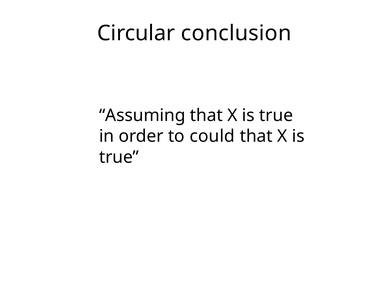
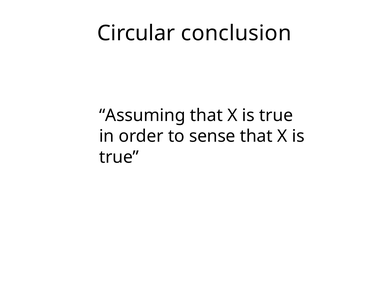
could: could -> sense (212, 136)
